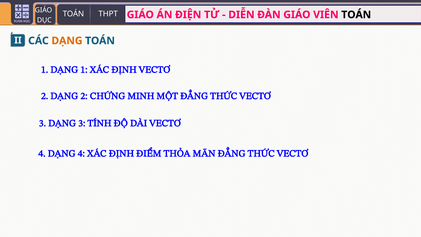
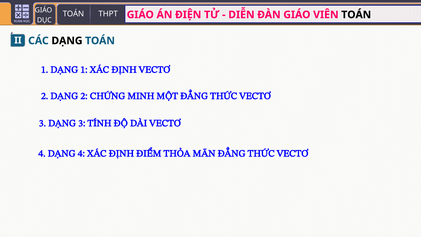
DẠNG colour: orange -> black (67, 41)
